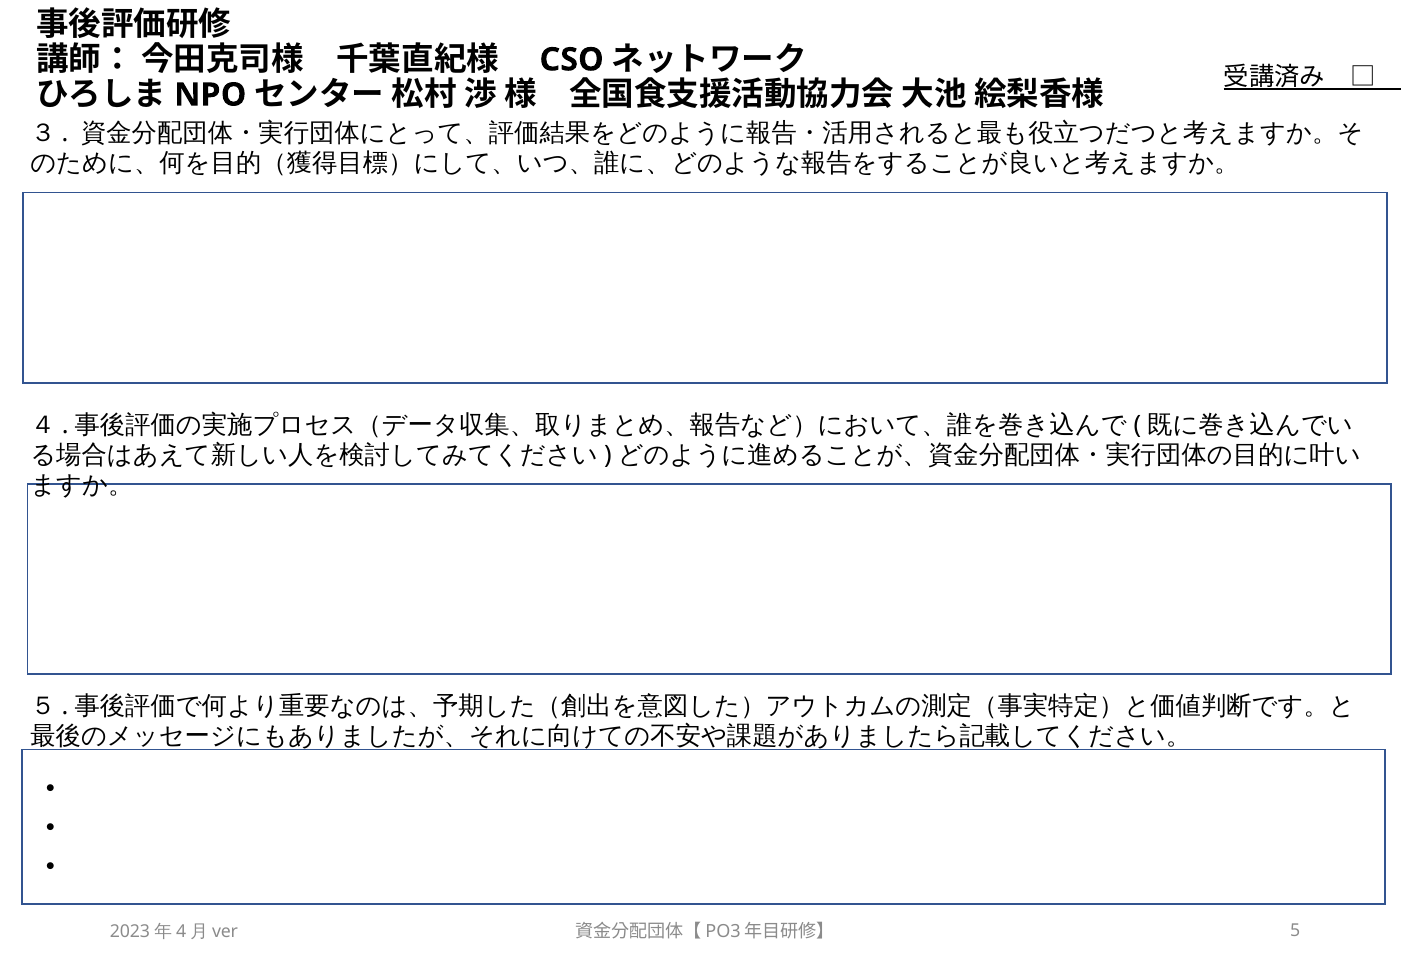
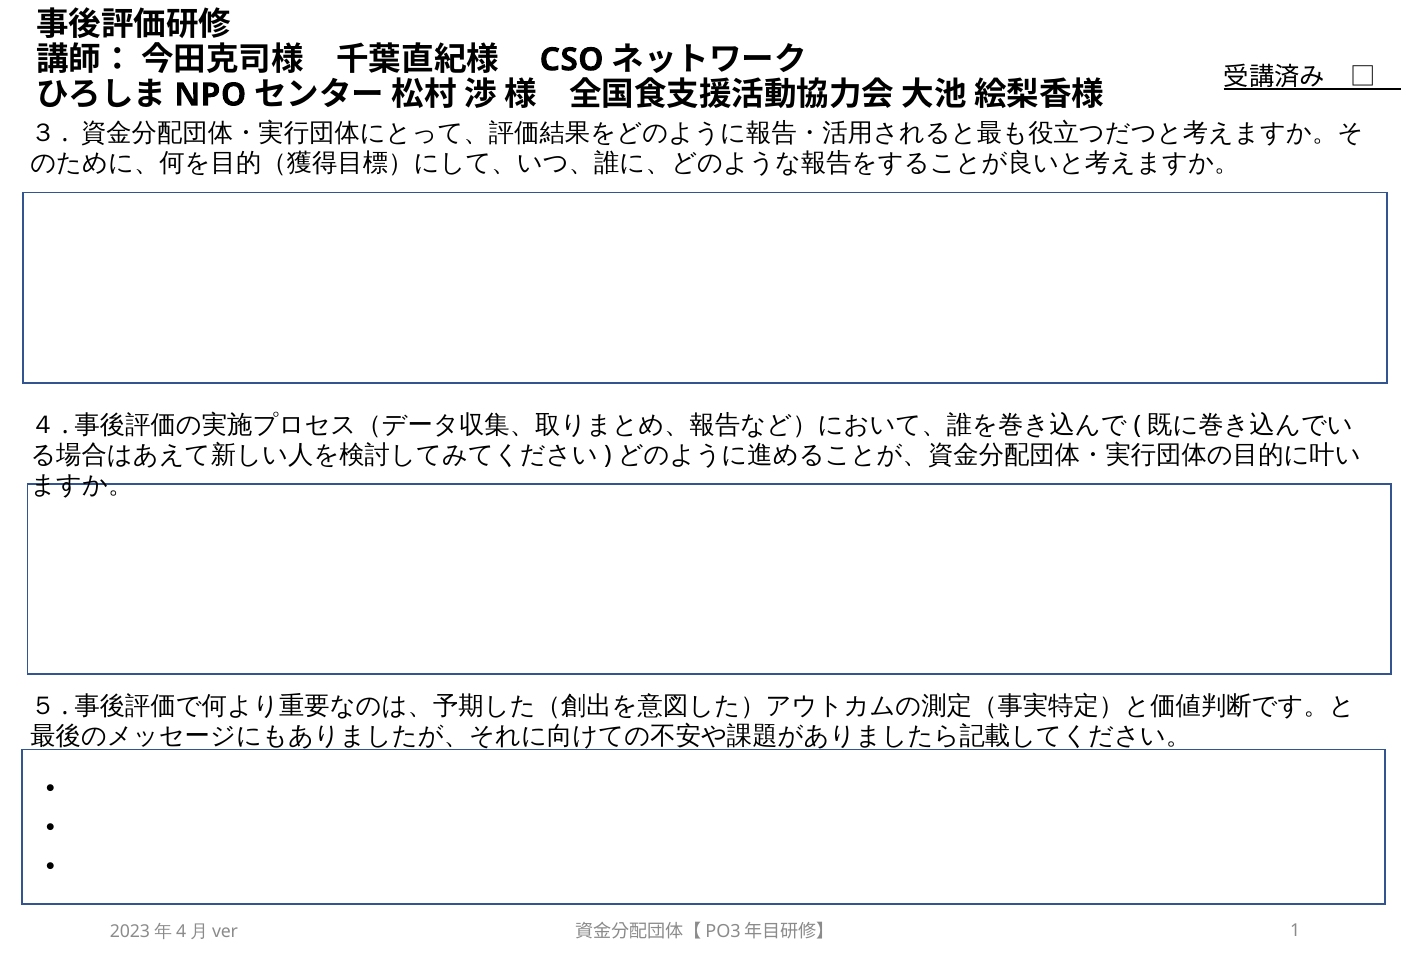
5: 5 -> 1 (1295, 930)
